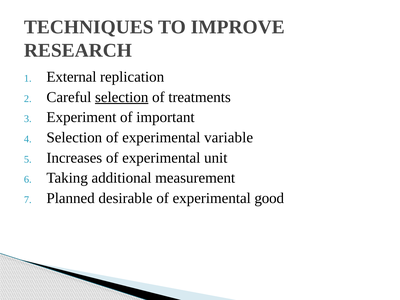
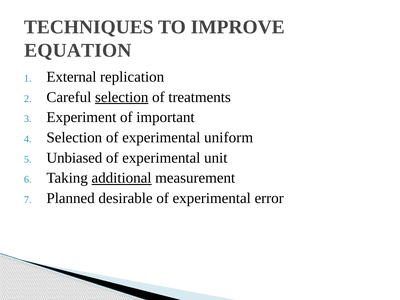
RESEARCH: RESEARCH -> EQUATION (78, 50)
variable: variable -> uniform (229, 138)
Increases: Increases -> Unbiased (74, 158)
additional underline: none -> present (122, 178)
good: good -> error (269, 198)
